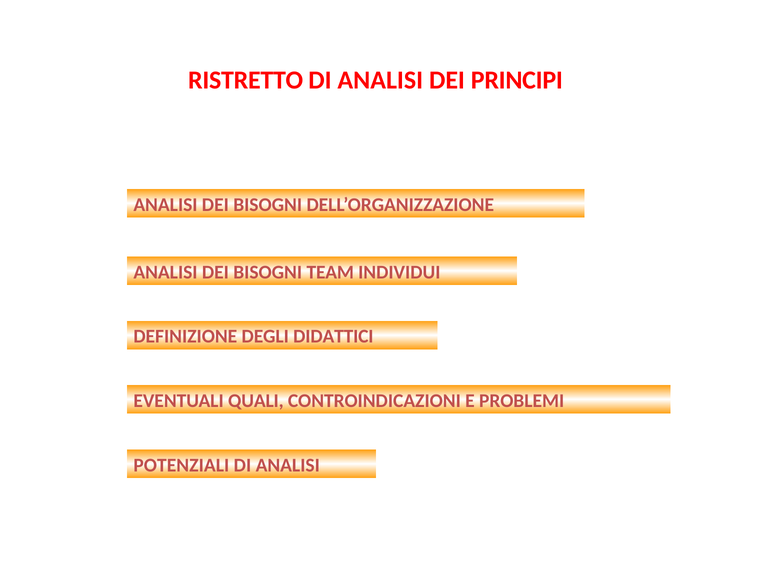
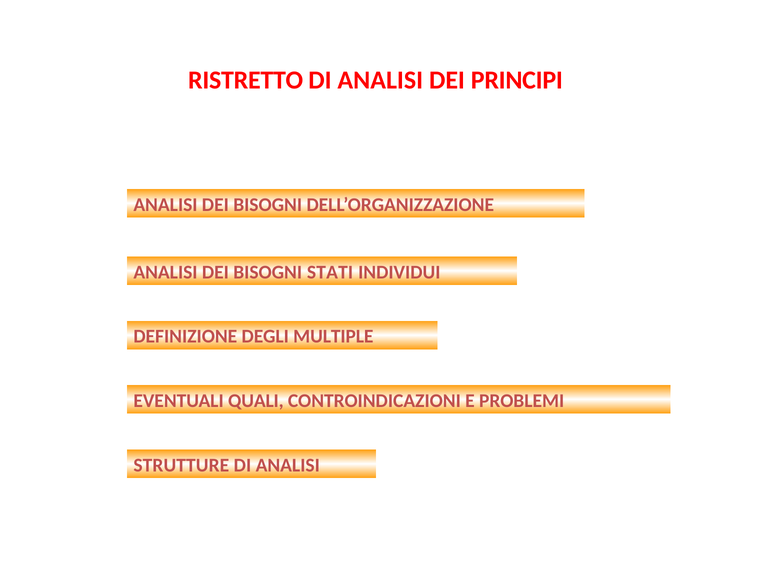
TEAM: TEAM -> STATI (330, 272)
DIDATTICI: DIDATTICI -> MULTIPLE (333, 337)
POTENZIALI: POTENZIALI -> STRUTTURE (181, 465)
